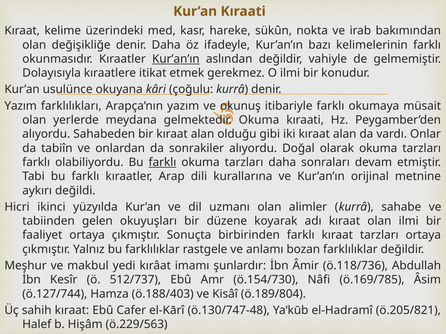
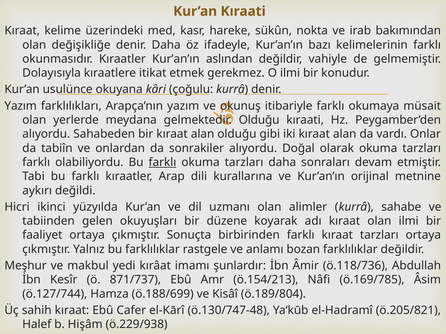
Kur’an’ın underline: present -> none (176, 59)
gelmektedir Okuma: Okuma -> Olduğu (259, 120)
512/737: 512/737 -> 871/737 (135, 280)
ö.154/730: ö.154/730 -> ö.154/213 (266, 280)
ö.188/403: ö.188/403 -> ö.188/699 (163, 294)
ö.229/563: ö.229/563 -> ö.229/938 (137, 325)
